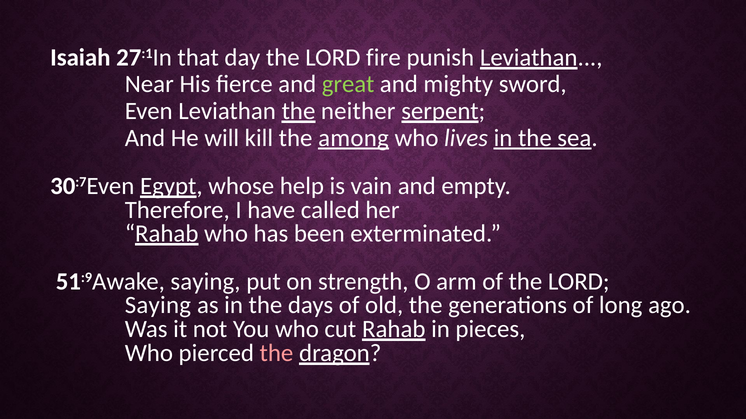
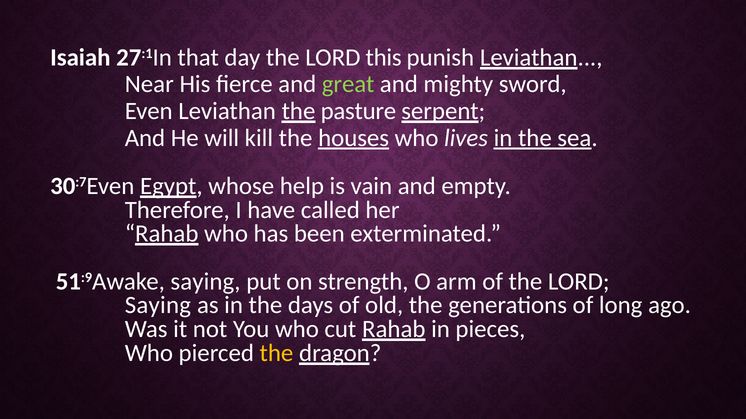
fire: fire -> this (384, 57)
neither: neither -> pasture (358, 111)
among: among -> houses (354, 138)
the colour: pink -> yellow (276, 353)
